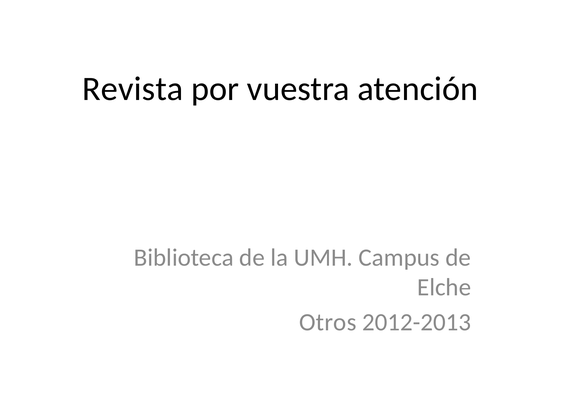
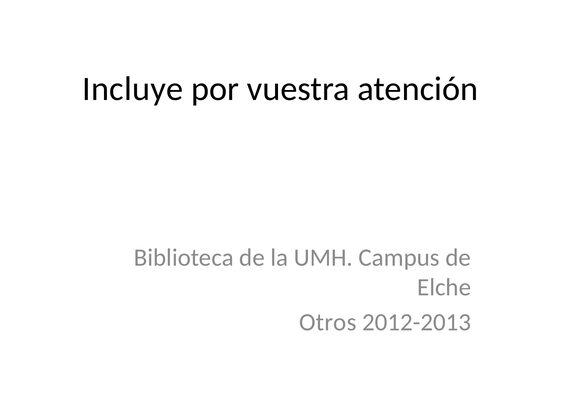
Revista: Revista -> Incluye (133, 89)
